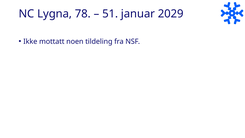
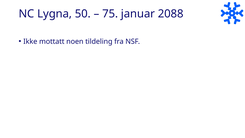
78: 78 -> 50 (83, 14)
51: 51 -> 75 (110, 14)
2029: 2029 -> 2088 (171, 14)
